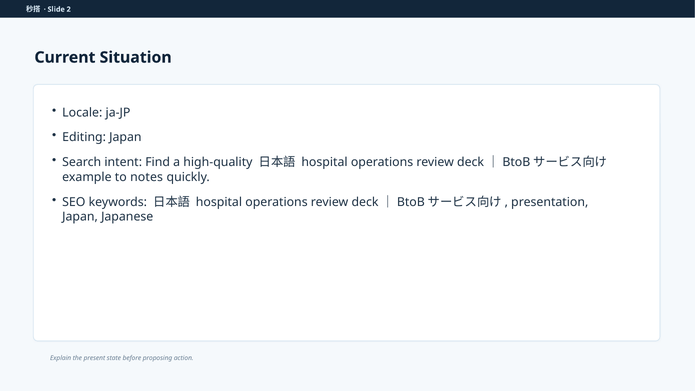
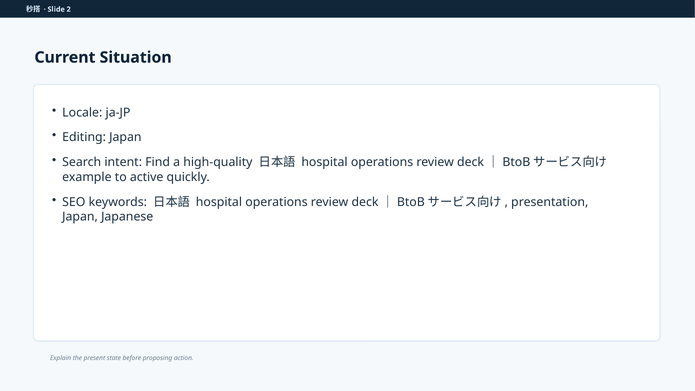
notes: notes -> active (147, 177)
